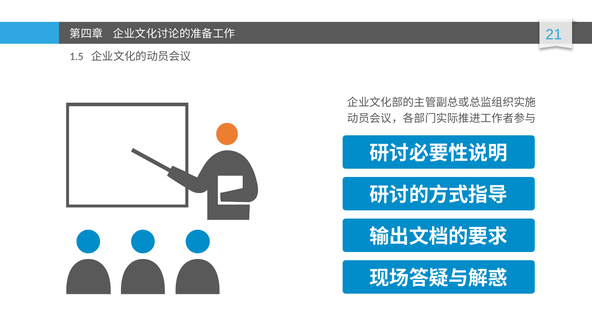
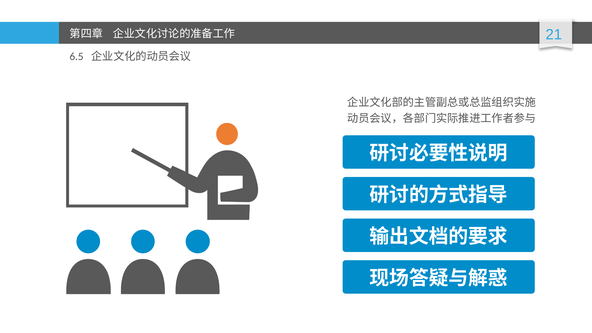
1.5: 1.5 -> 6.5 (76, 57)
